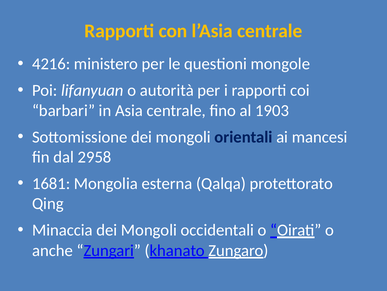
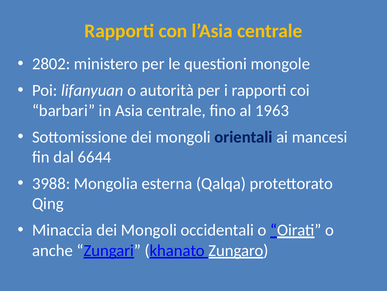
4216: 4216 -> 2802 (51, 64)
1903: 1903 -> 1963 (272, 110)
2958: 2958 -> 6644 (95, 157)
1681: 1681 -> 3988 (51, 183)
